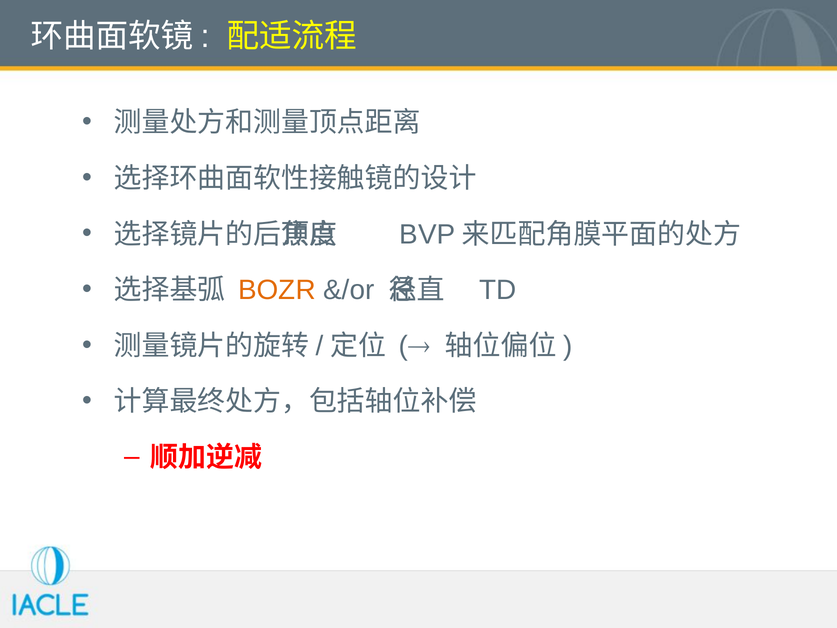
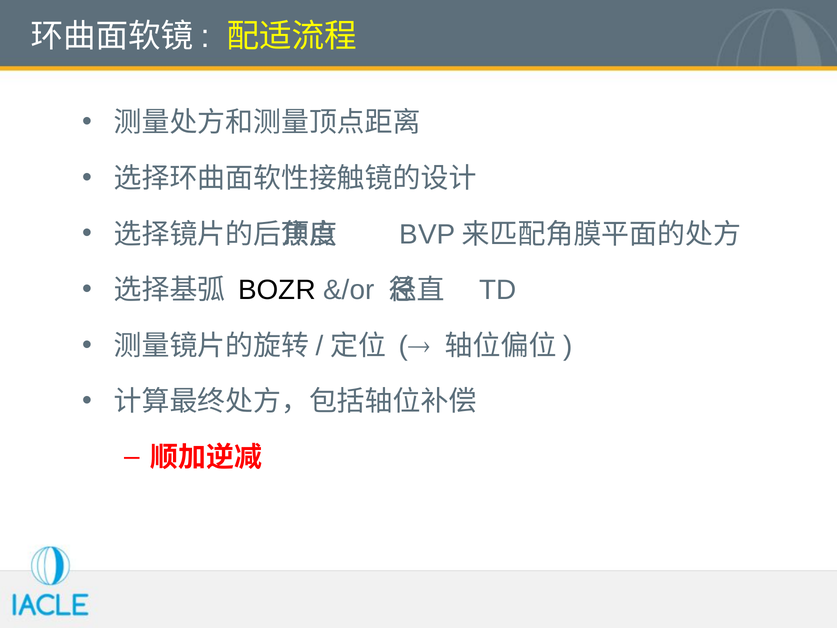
BOZR colour: orange -> black (277, 290)
